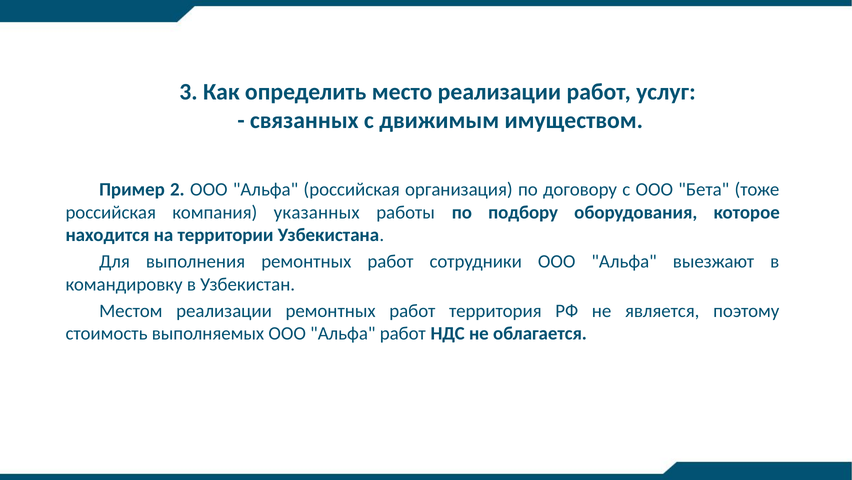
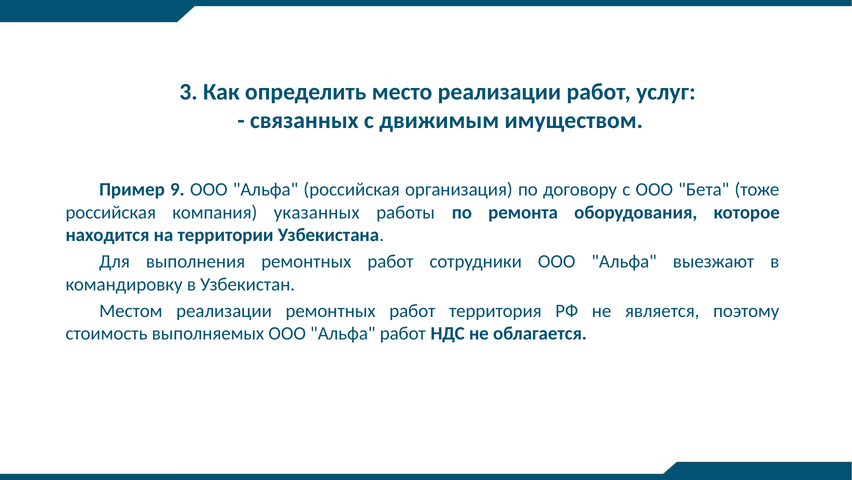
2: 2 -> 9 (177, 189)
подбору: подбору -> ремонта (523, 212)
